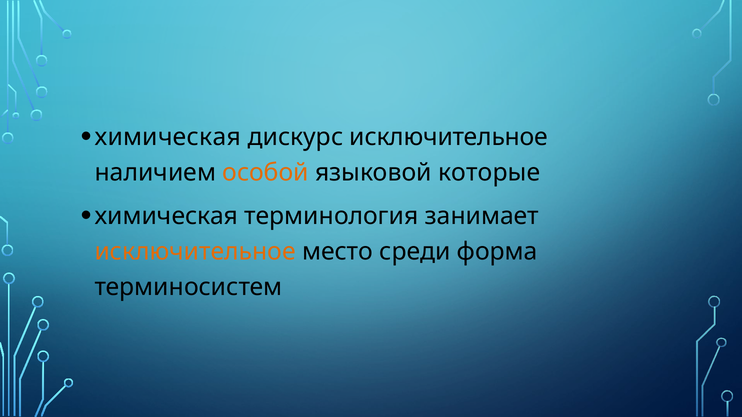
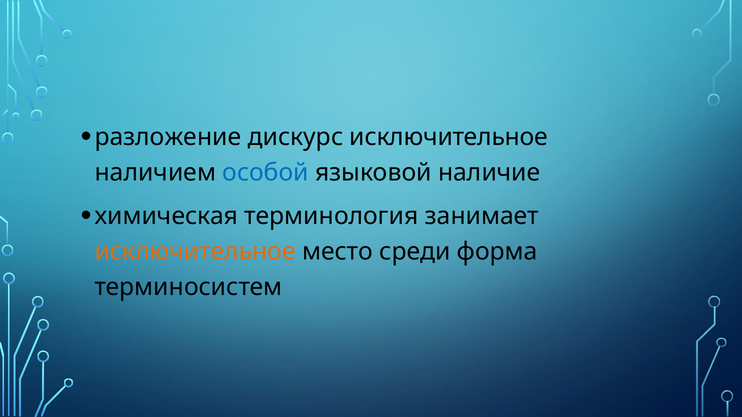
химическая: химическая -> разложение (168, 137)
особой colour: orange -> blue (266, 173)
которые: которые -> наличие (489, 173)
